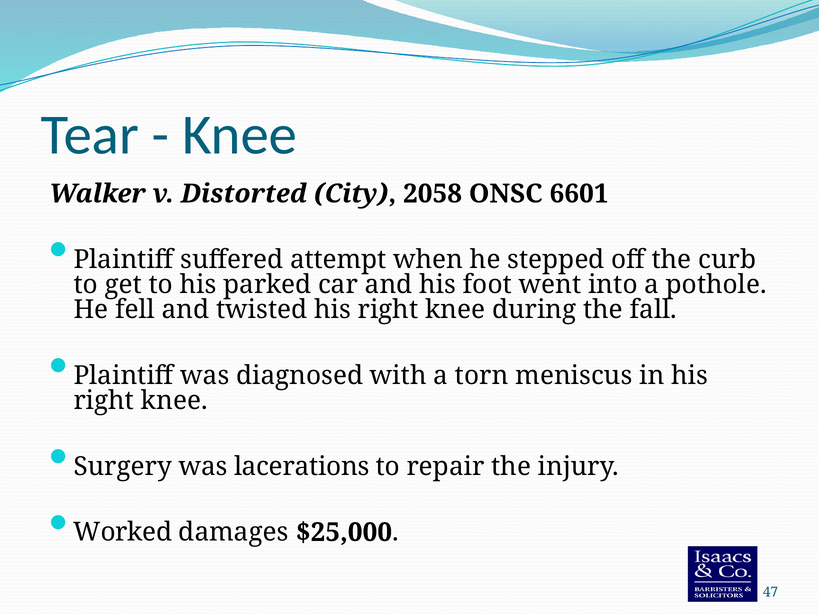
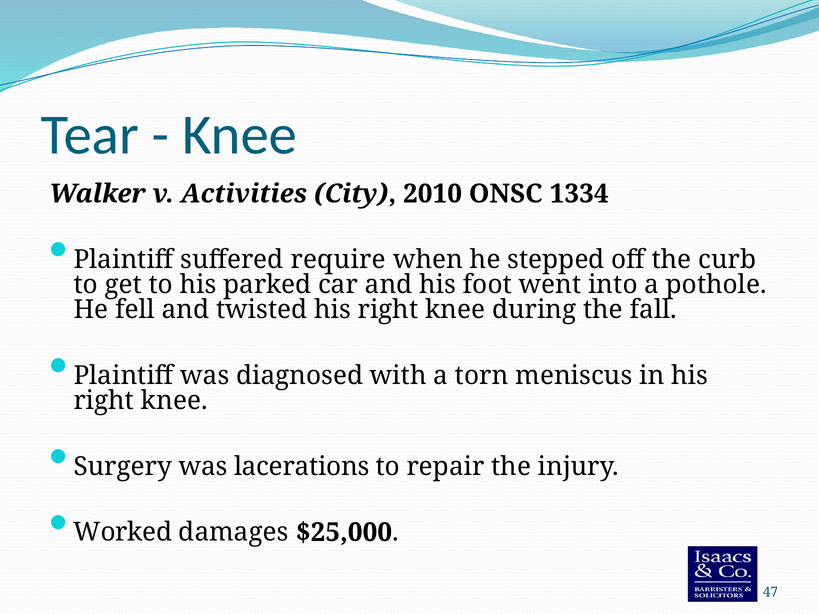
Distorted: Distorted -> Activities (244, 194)
2058: 2058 -> 2010 (432, 194)
6601: 6601 -> 1334 (579, 194)
attempt: attempt -> require (338, 260)
